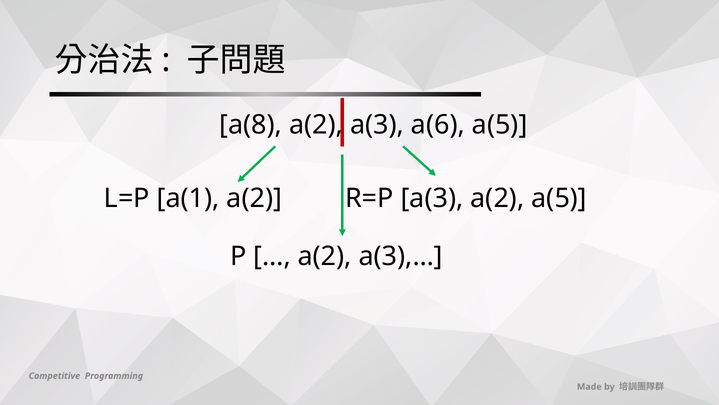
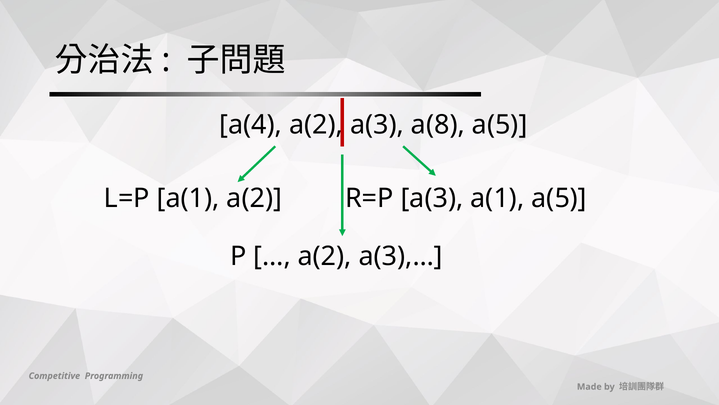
a(8: a(8 -> a(4 (251, 125)
a(6: a(6 -> a(8 (438, 125)
a(3 a(2: a(2 -> a(1 (497, 198)
